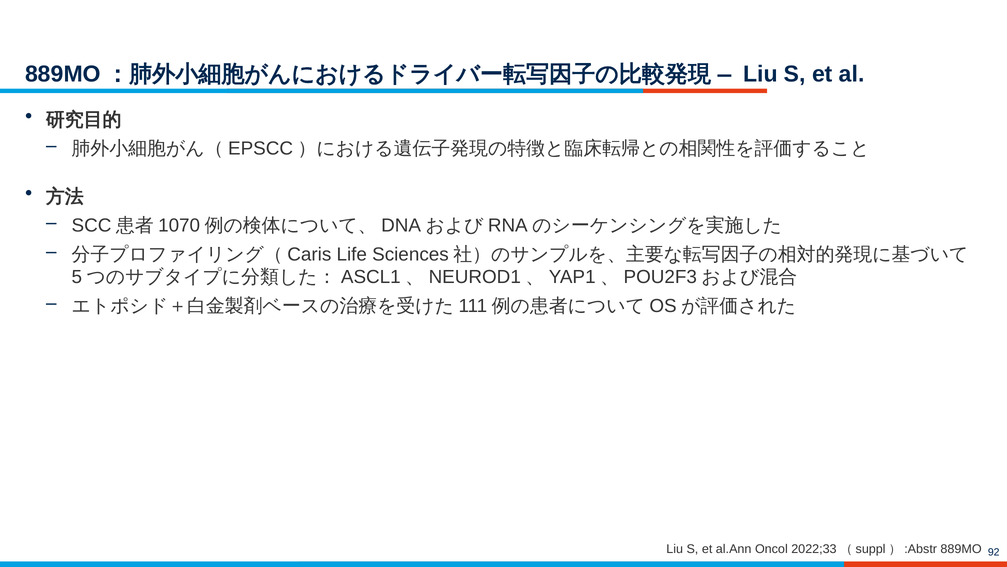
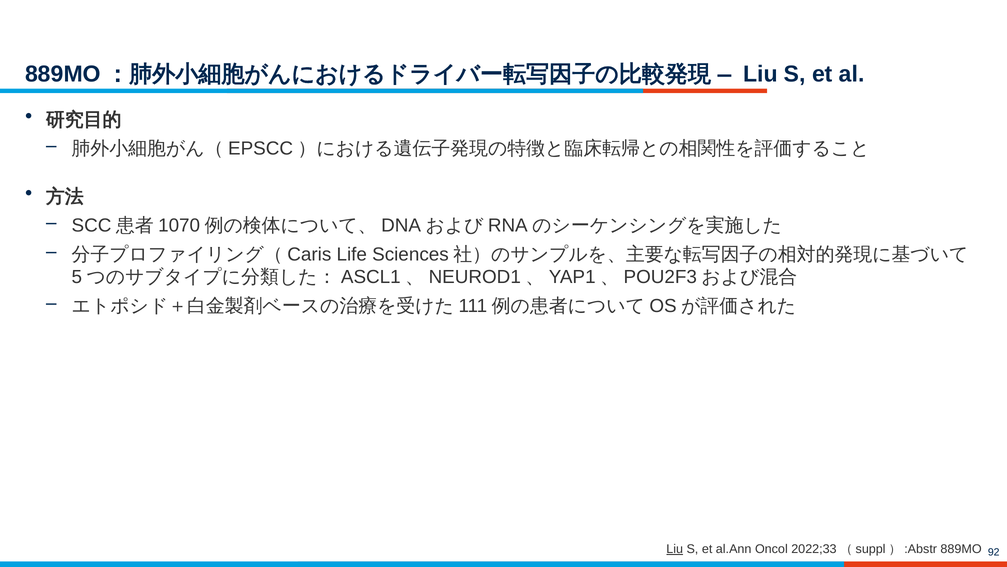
Liu underline: none -> present (675, 548)
